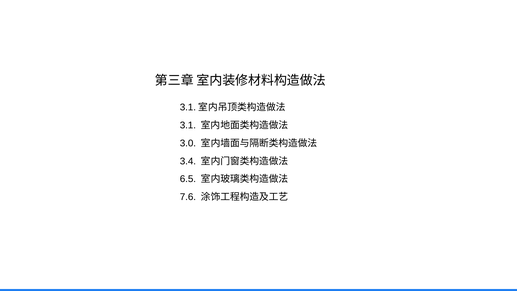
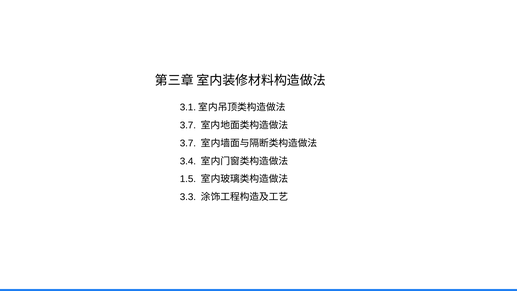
3.1: 3.1 -> 3.7 (188, 125)
3.0: 3.0 -> 3.7 (188, 143)
6.5: 6.5 -> 1.5 (188, 179)
7.6: 7.6 -> 3.3 (188, 197)
